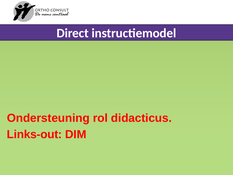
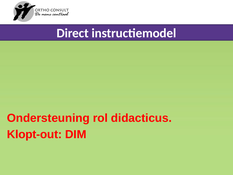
Links-out: Links-out -> Klopt-out (34, 134)
